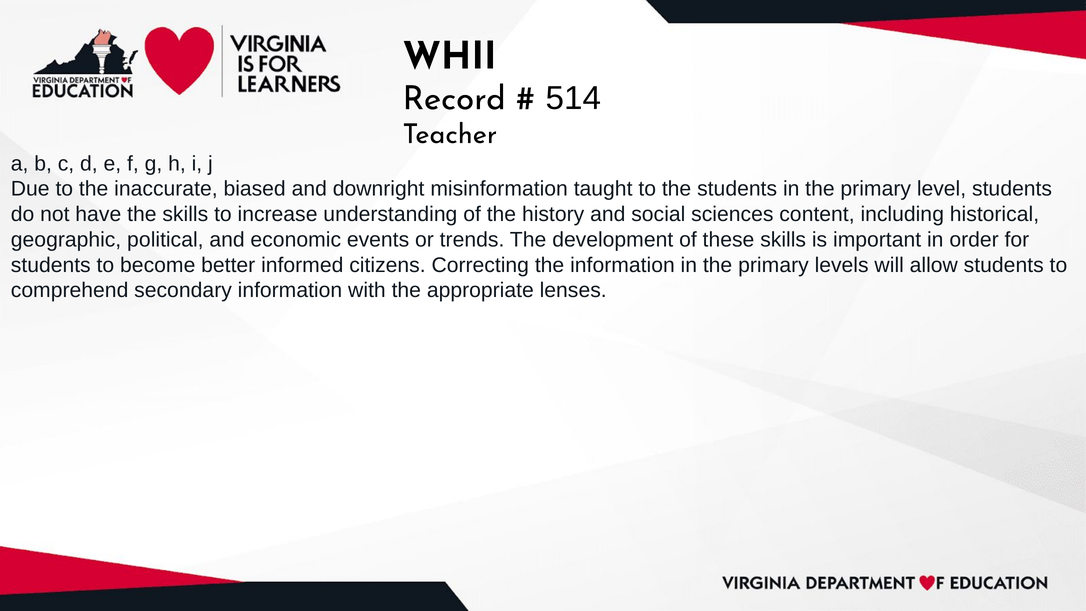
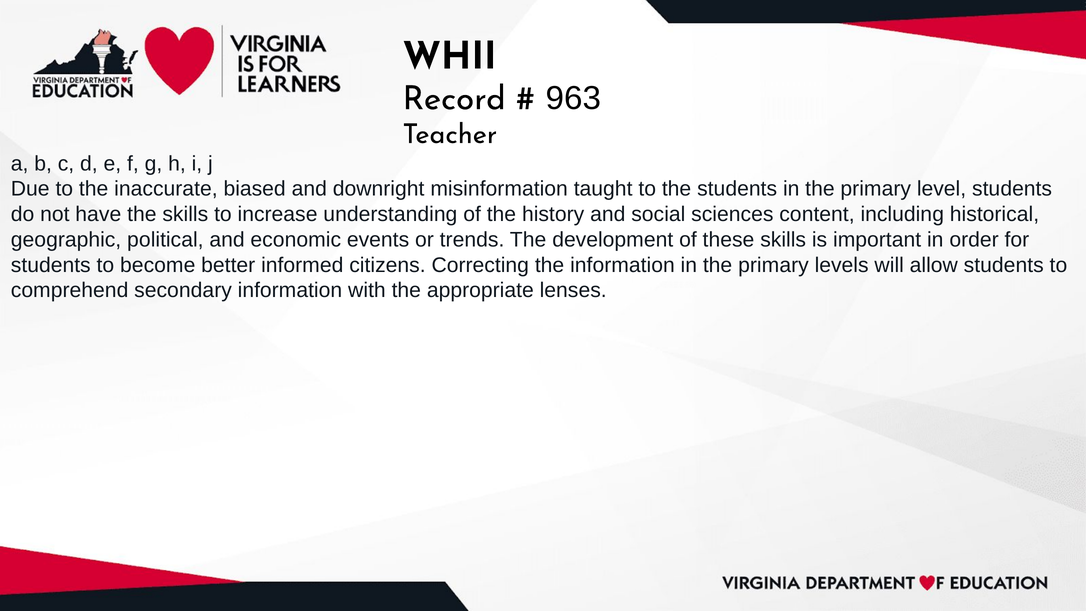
514: 514 -> 963 (573, 98)
